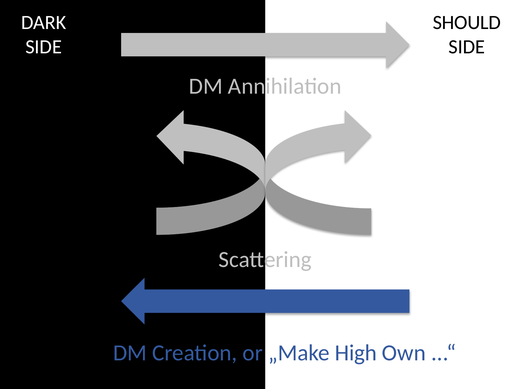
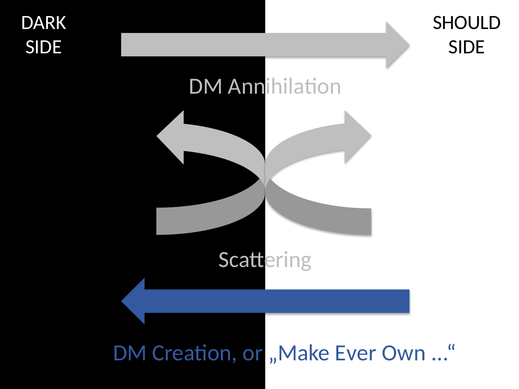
High: High -> Ever (356, 353)
